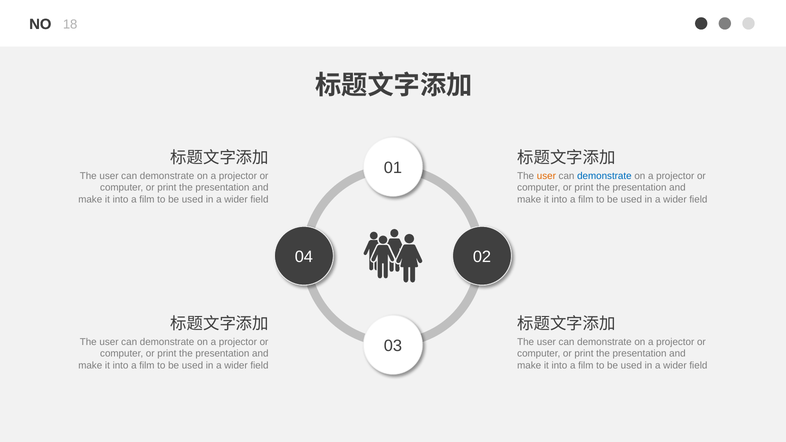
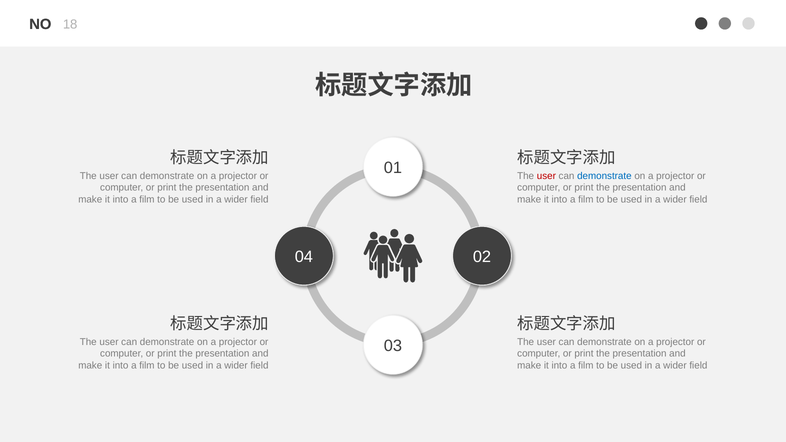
user colour: orange -> red (546, 176)
